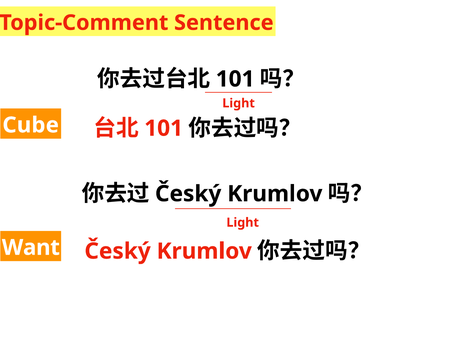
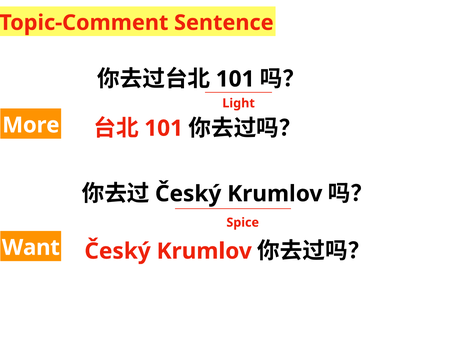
Cube: Cube -> More (31, 125)
Light: Light -> Spice (243, 223)
